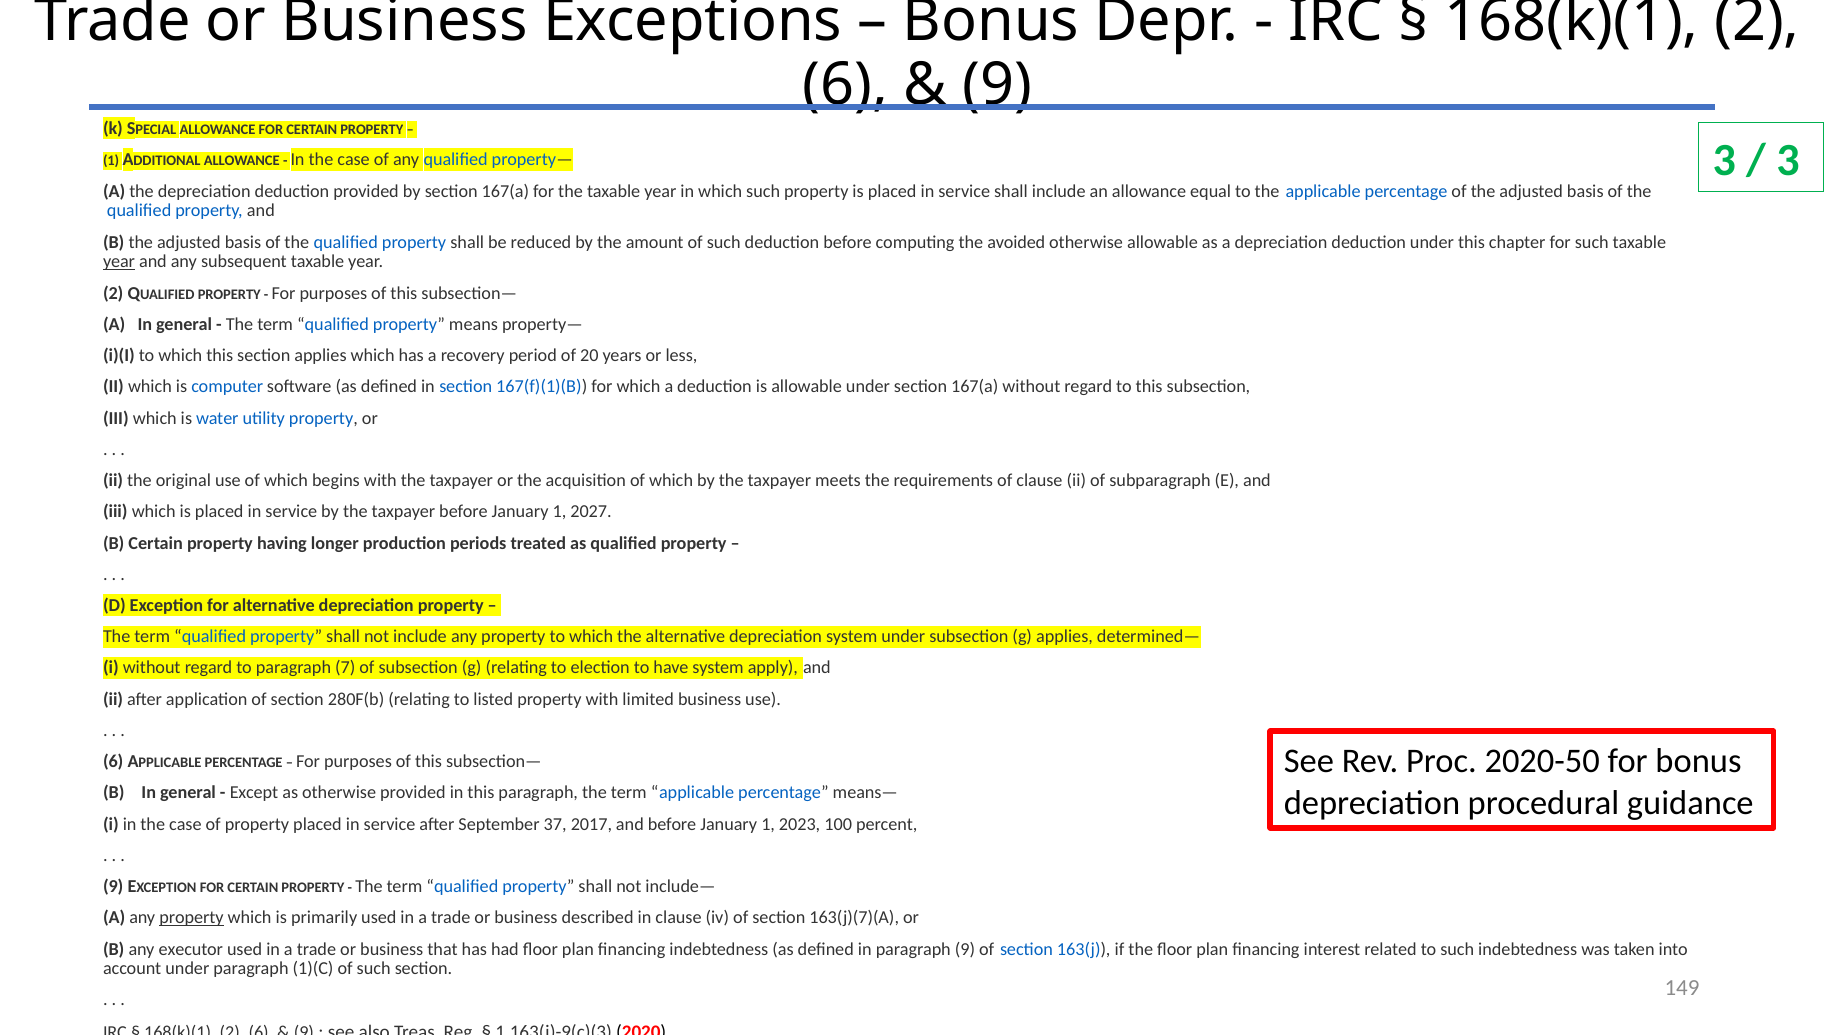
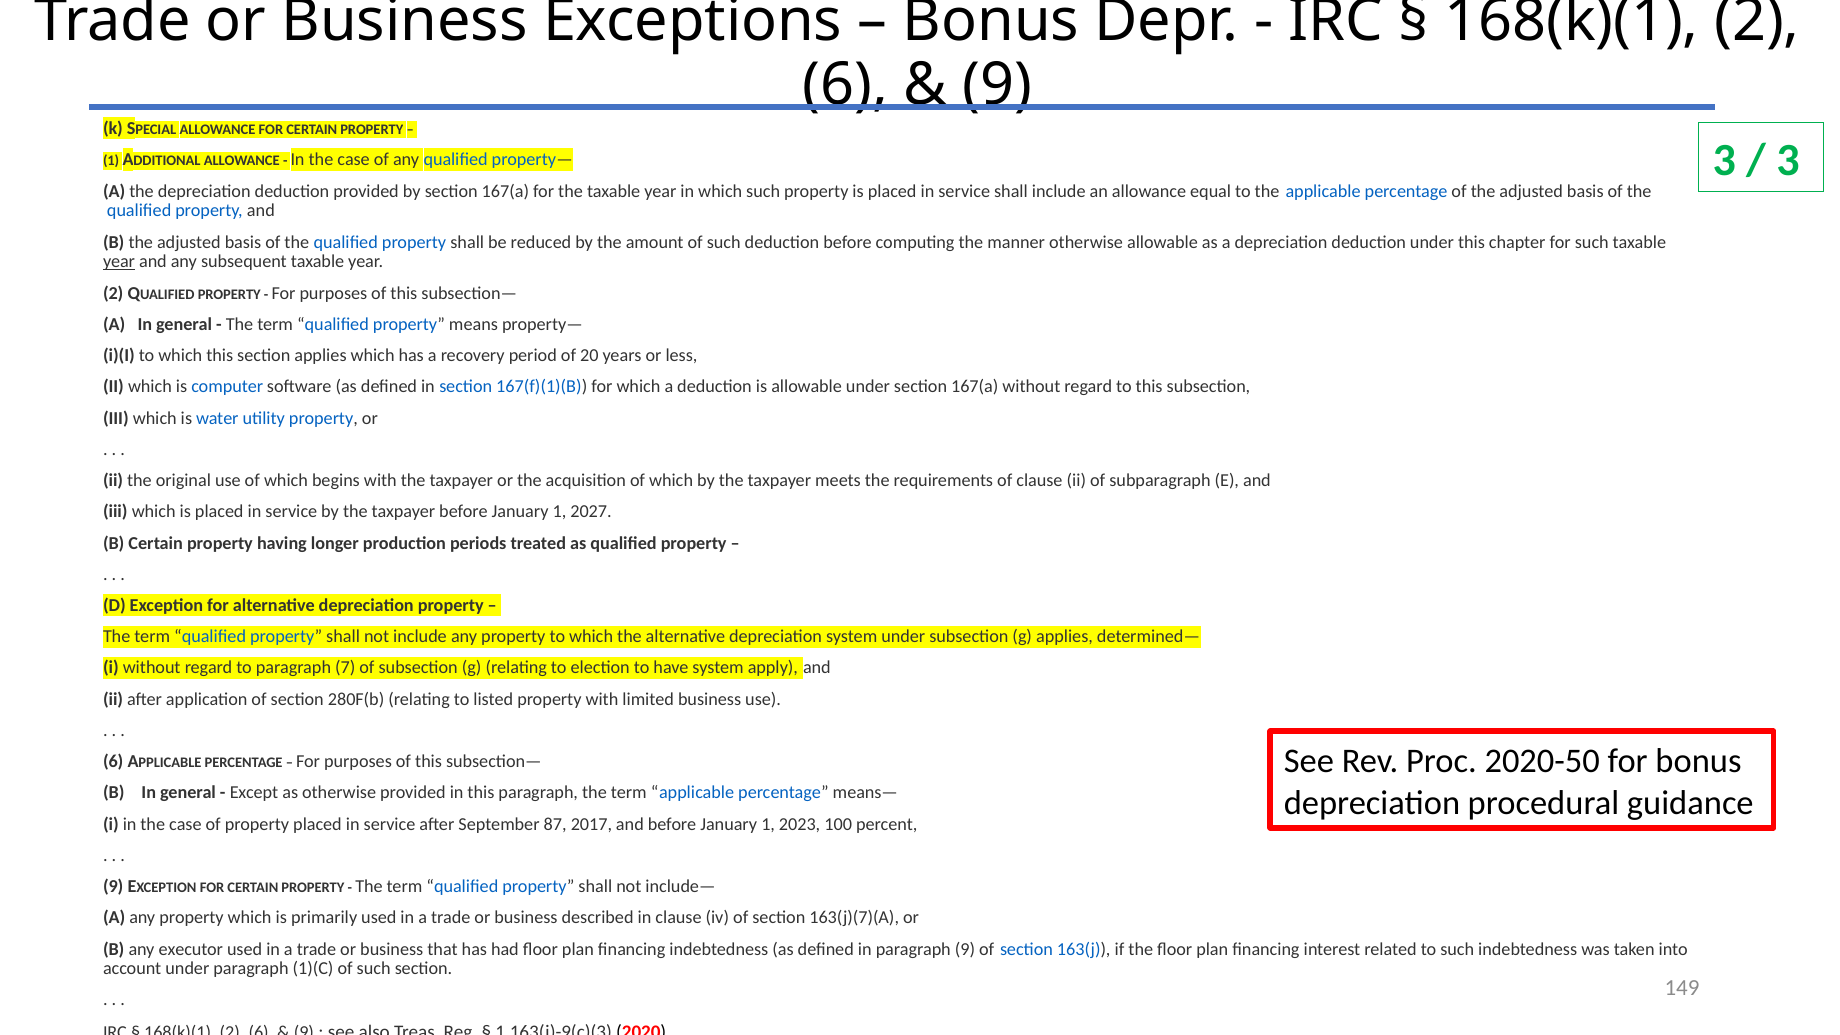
avoided: avoided -> manner (1016, 242)
37: 37 -> 87 (555, 824)
property underline: present -> none (192, 918)
